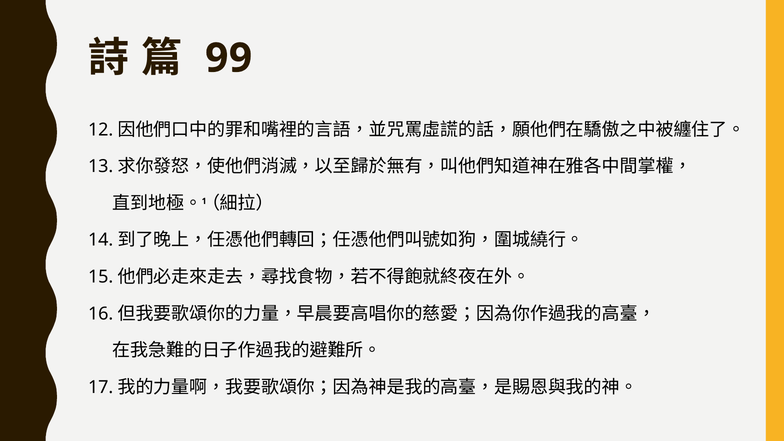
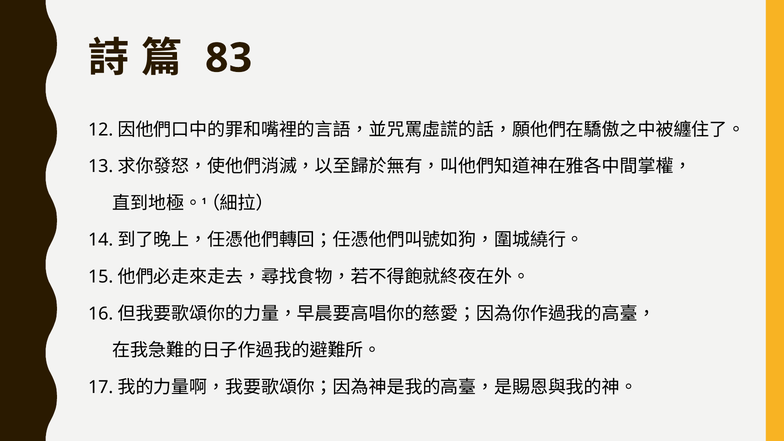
99: 99 -> 83 (229, 58)
